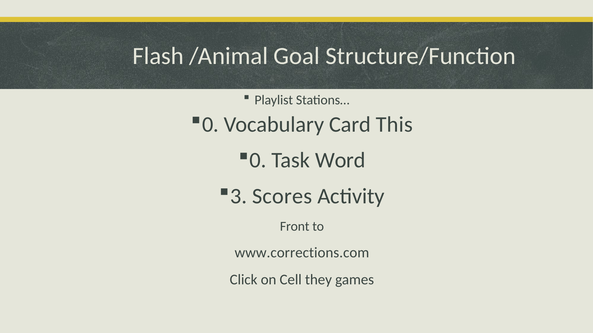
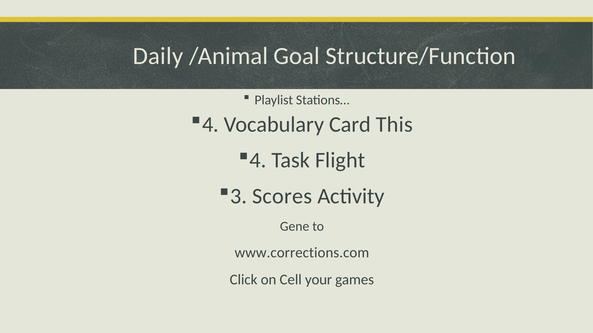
Flash: Flash -> Daily (158, 56)
0: 0 -> 4 (210, 125)
0: 0 -> 4 (258, 161)
Word: Word -> Flight (340, 161)
Front: Front -> Gene (295, 227)
they: they -> your (319, 280)
